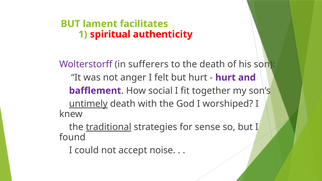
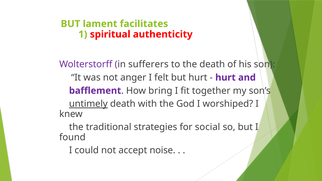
social: social -> bring (160, 91)
traditional underline: present -> none (109, 127)
sense: sense -> social (208, 127)
